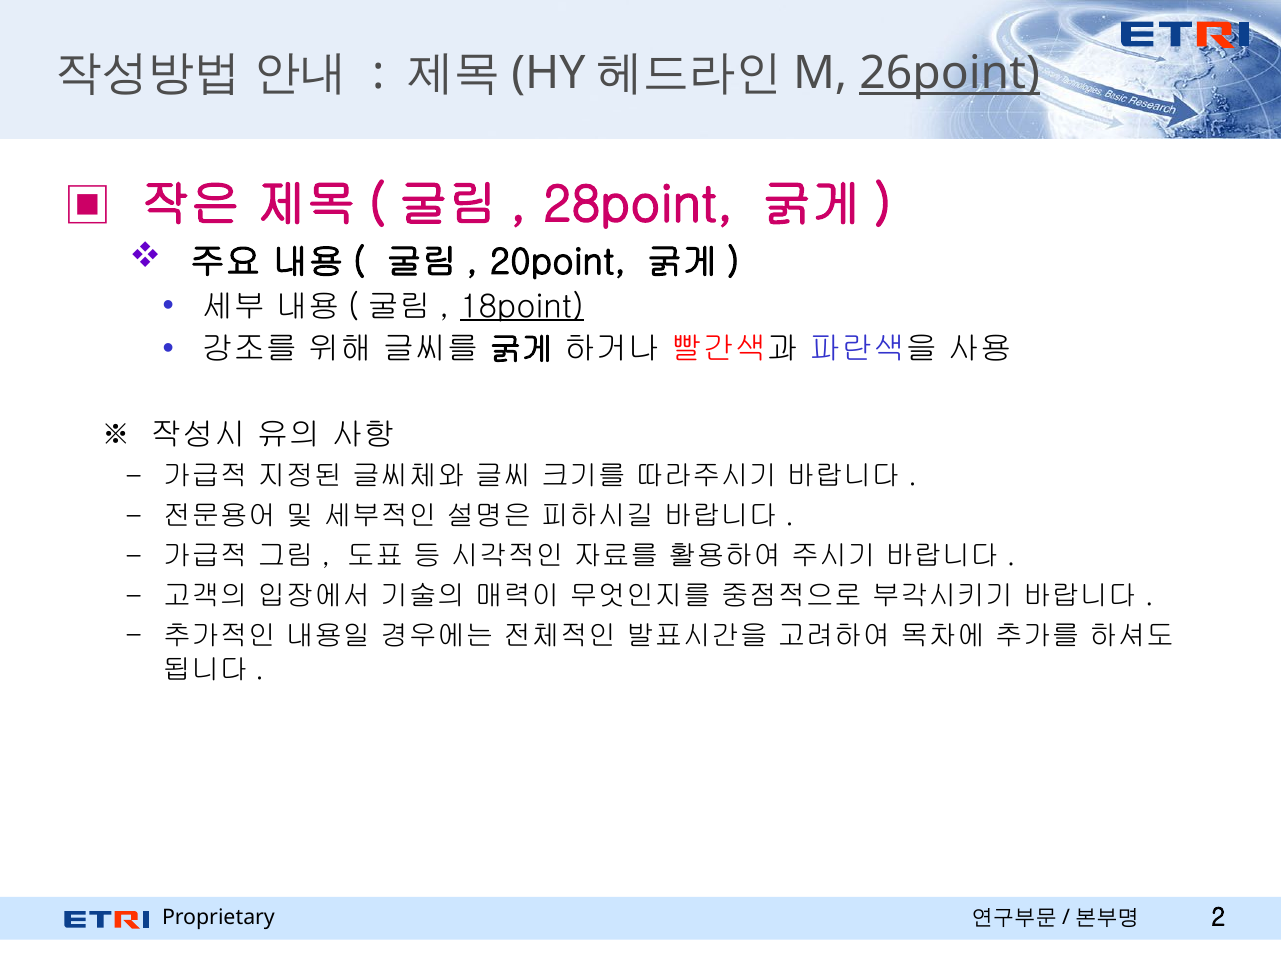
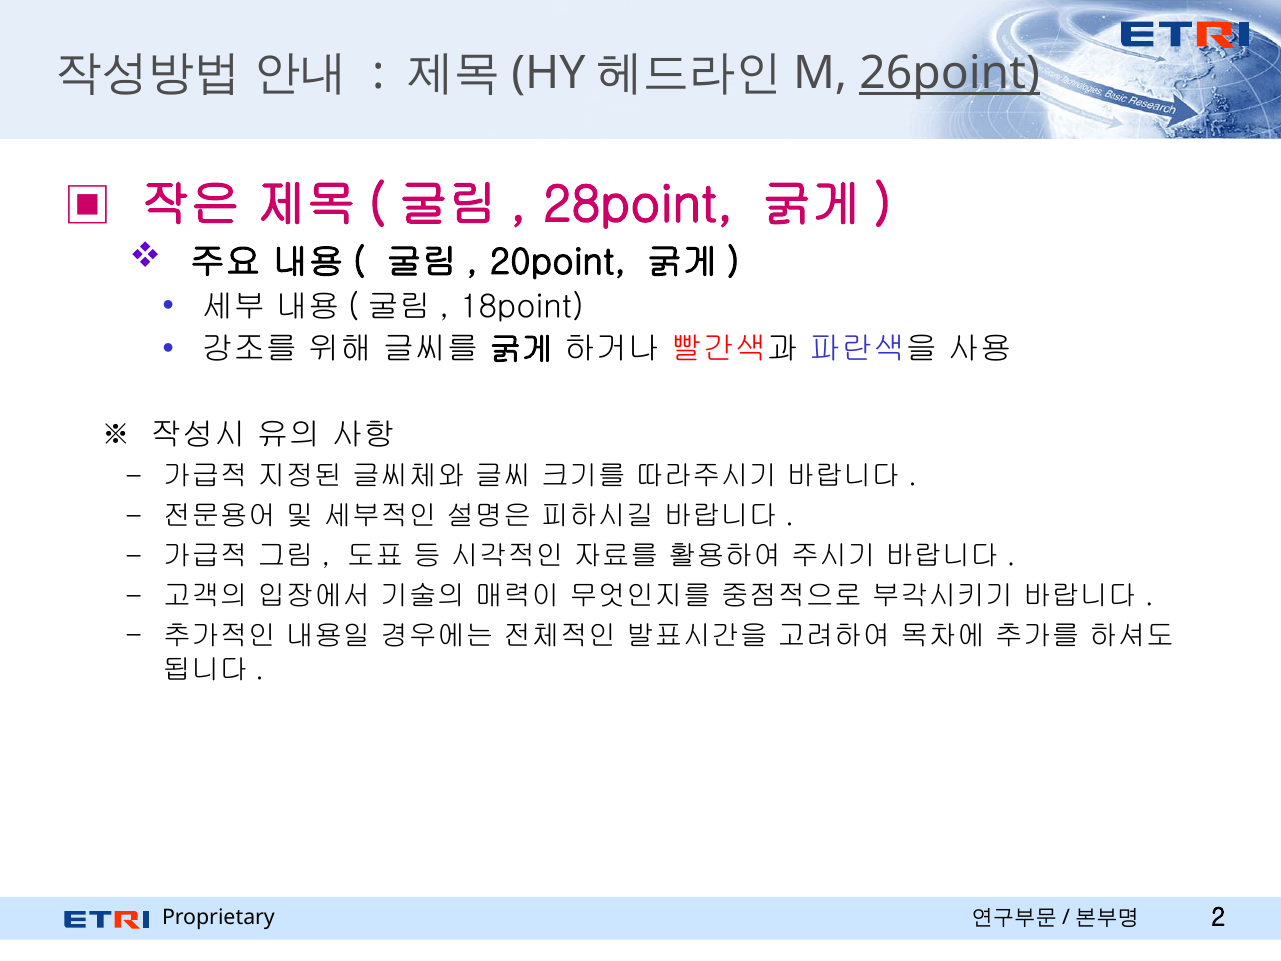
18point underline: present -> none (522, 307)
